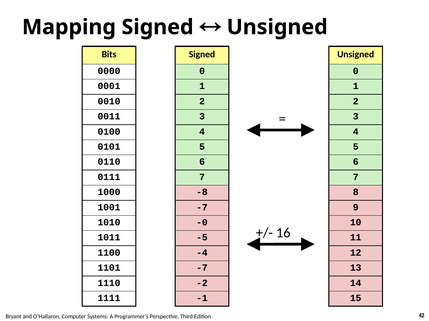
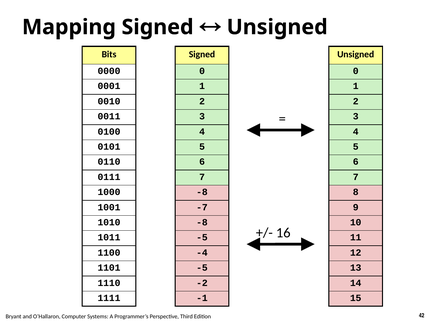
-0: -0 -> -8 (202, 223)
-7: -7 -> -5 (202, 268)
